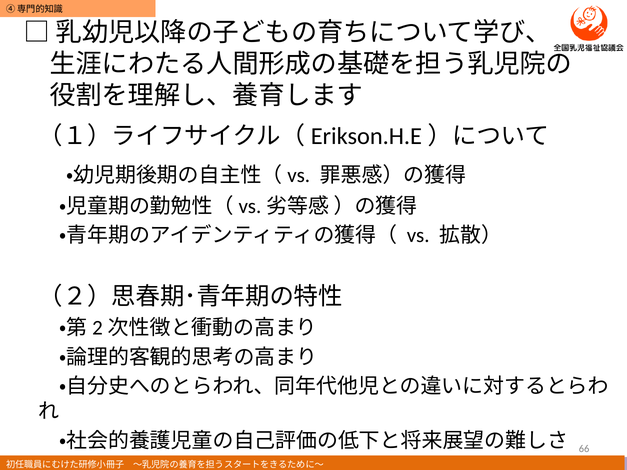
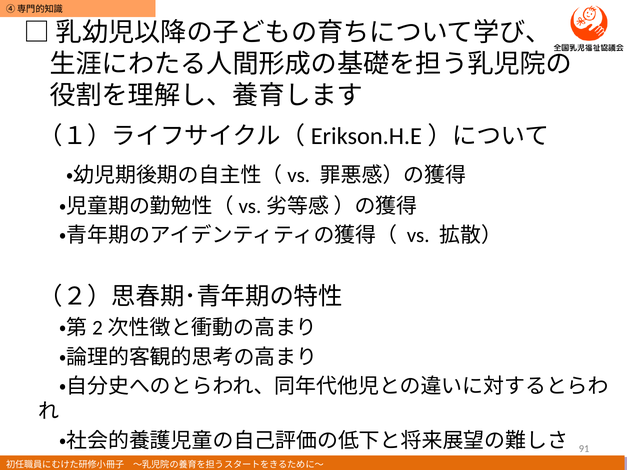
66: 66 -> 91 (584, 449)
